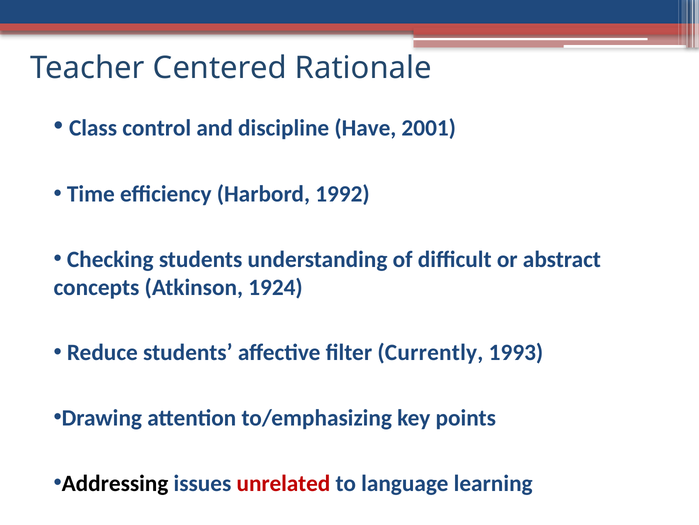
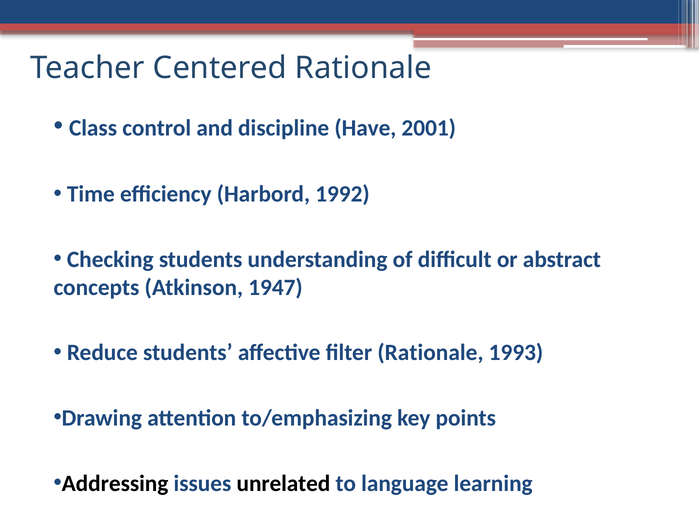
1924: 1924 -> 1947 (276, 287)
filter Currently: Currently -> Rationale (430, 352)
unrelated colour: red -> black (283, 483)
